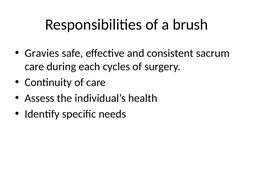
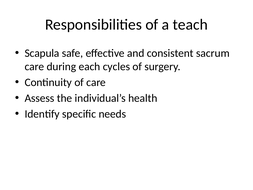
brush: brush -> teach (190, 24)
Gravies: Gravies -> Scapula (42, 53)
